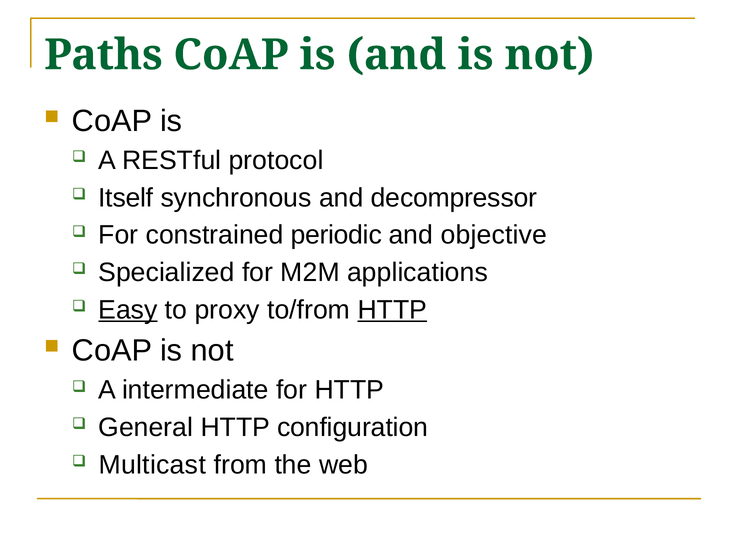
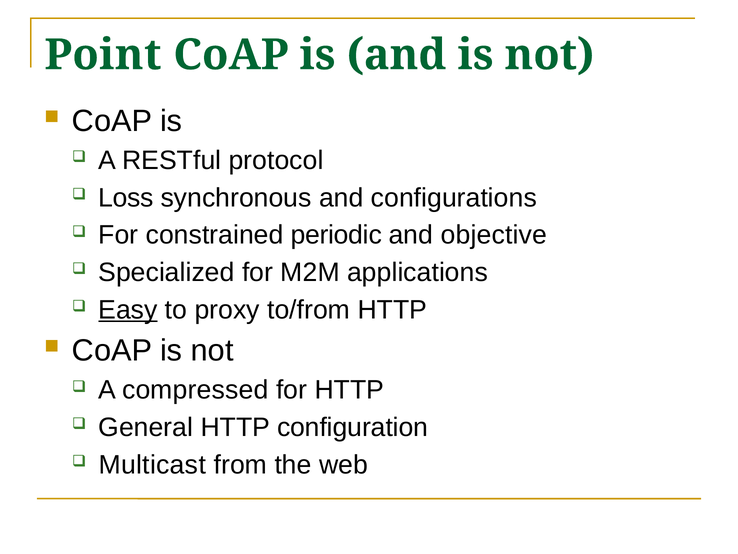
Paths: Paths -> Point (103, 55)
Itself: Itself -> Loss (126, 198)
decompressor: decompressor -> configurations (454, 198)
HTTP underline: present -> none (392, 309)
intermediate: intermediate -> compressed (195, 390)
